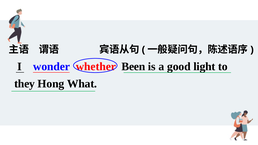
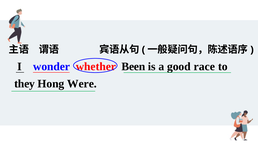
light: light -> race (204, 67)
What: What -> Were (82, 84)
